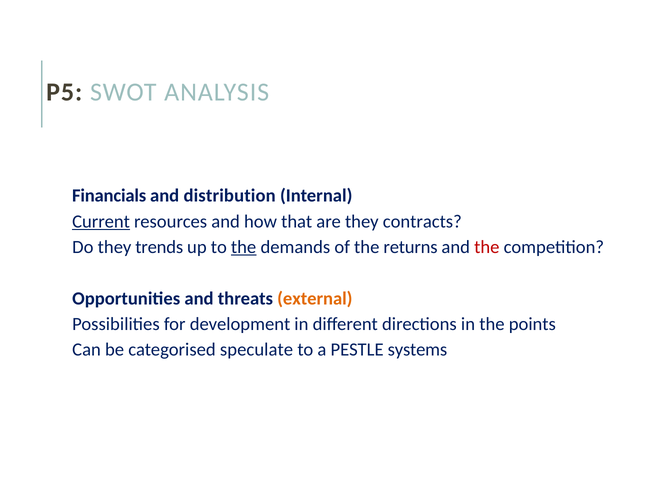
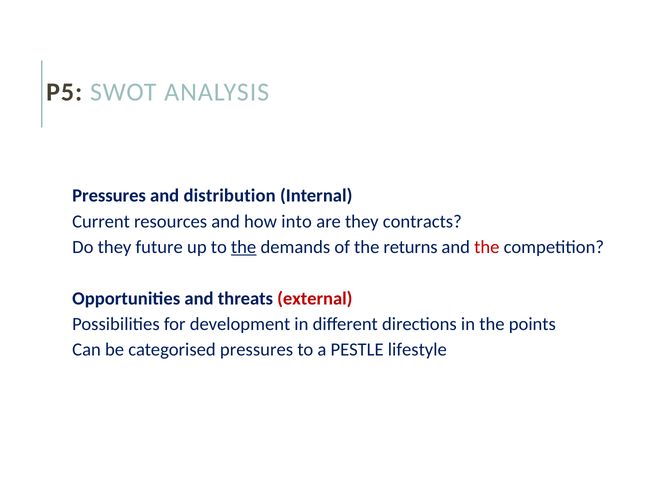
Financials: Financials -> Pressures (109, 196)
Current underline: present -> none (101, 222)
that: that -> into (297, 222)
trends: trends -> future (159, 247)
external colour: orange -> red (315, 299)
categorised speculate: speculate -> pressures (257, 350)
systems: systems -> lifestyle (417, 350)
